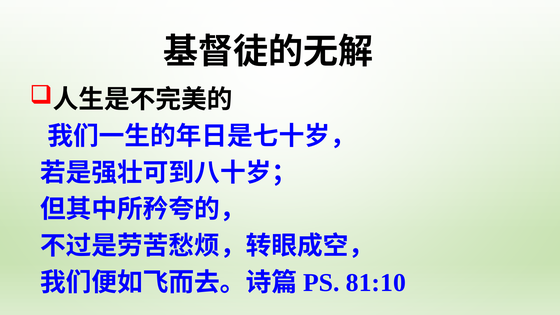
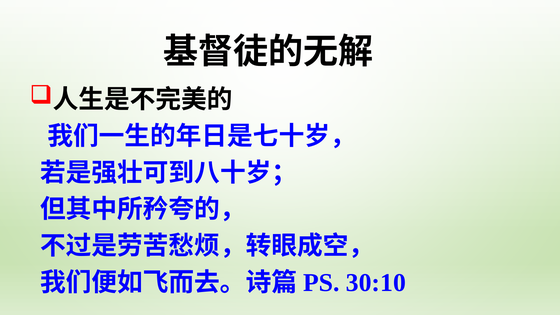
81:10: 81:10 -> 30:10 (376, 283)
